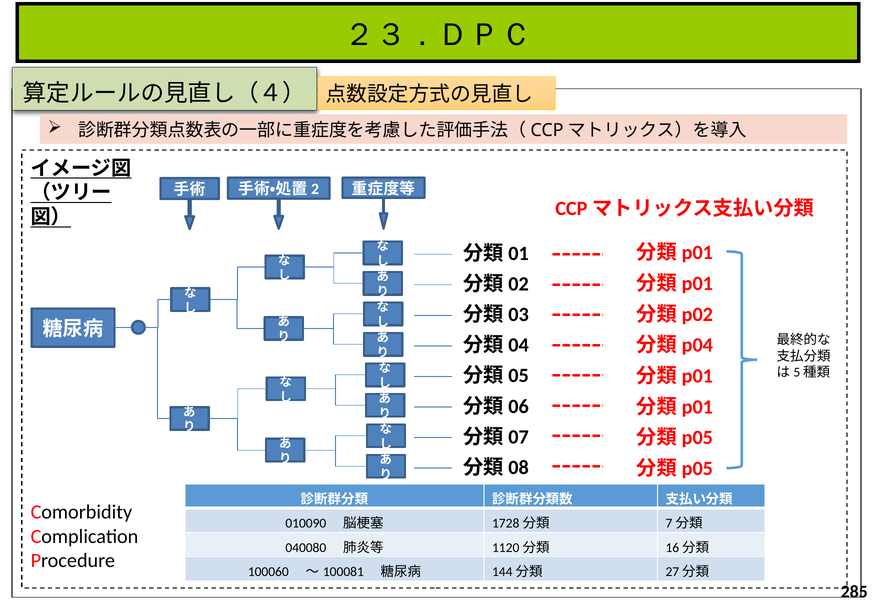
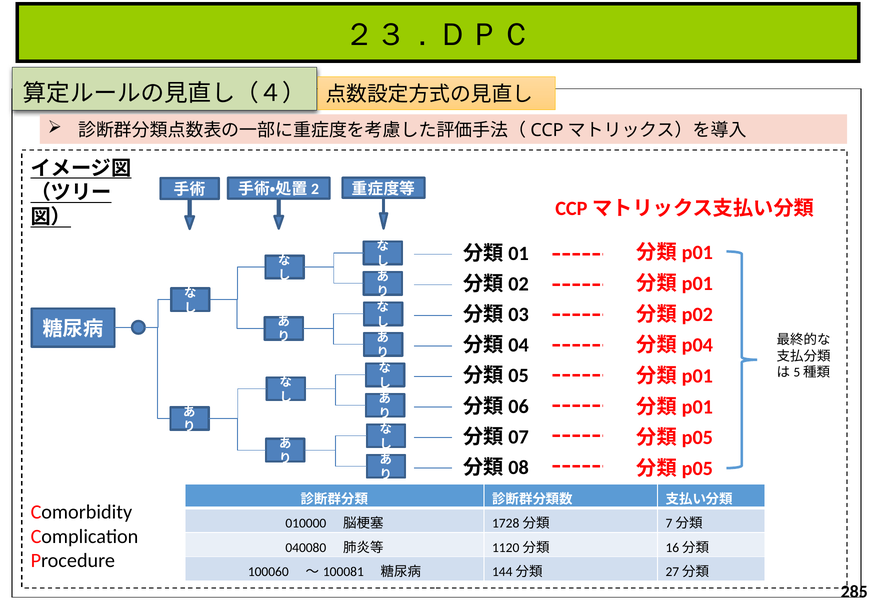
010090: 010090 -> 010000 (306, 523)
